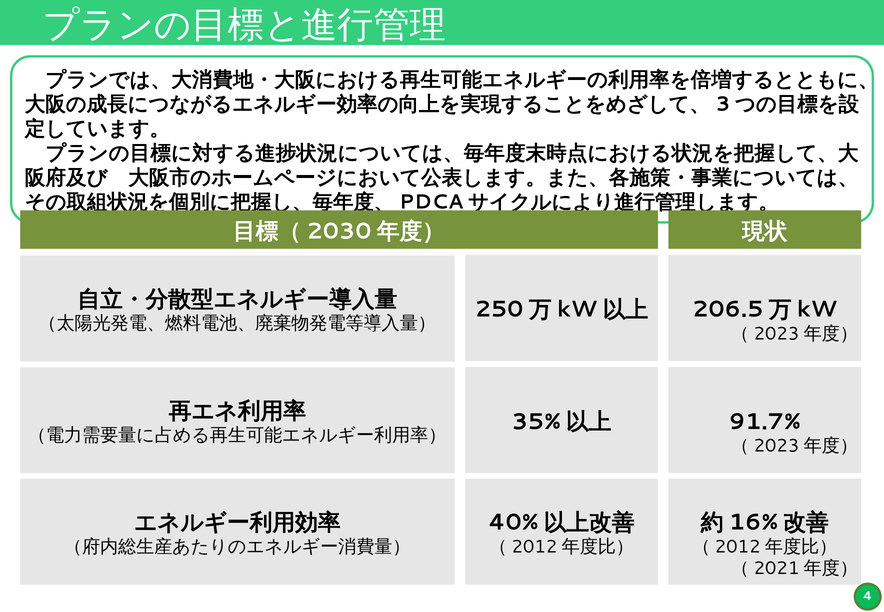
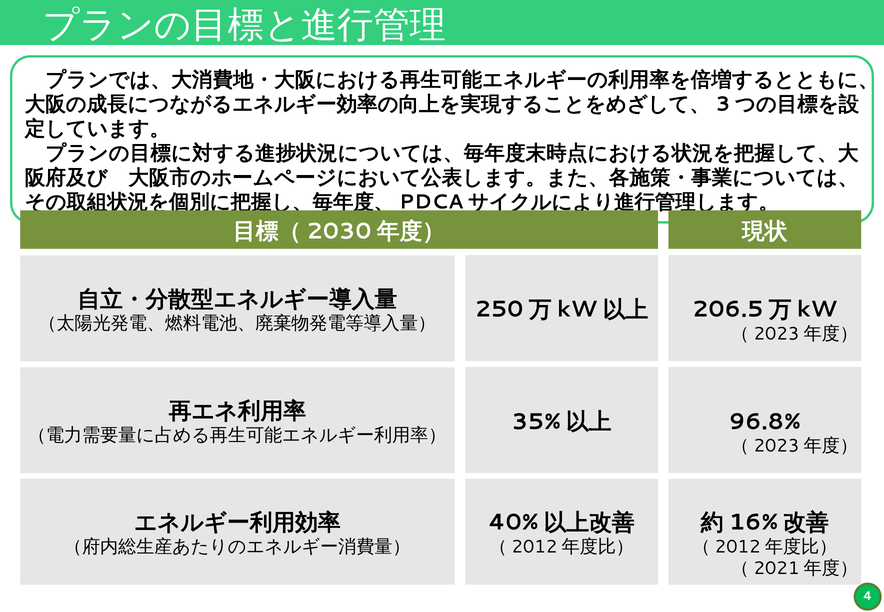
91.7%: 91.7% -> 96.8% (765, 422)
